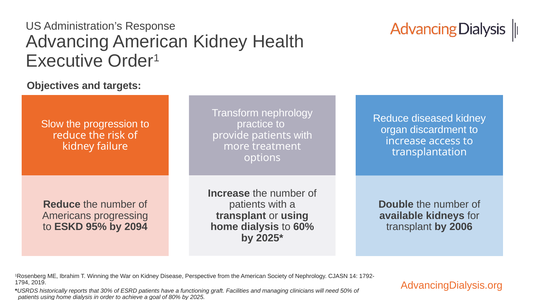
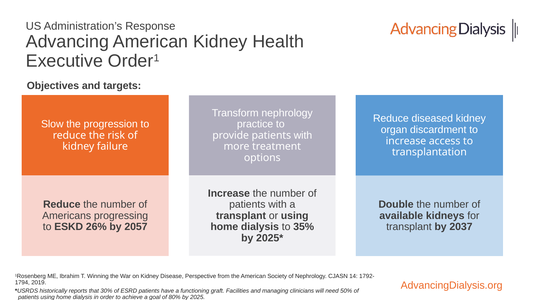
95%: 95% -> 26% (96, 227)
2094: 2094 -> 2057 (136, 227)
60%: 60% -> 35% (304, 227)
2006: 2006 -> 2037 (461, 227)
